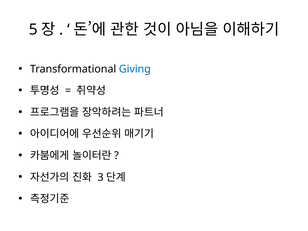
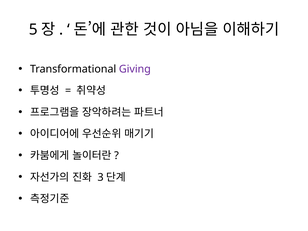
Giving colour: blue -> purple (135, 69)
